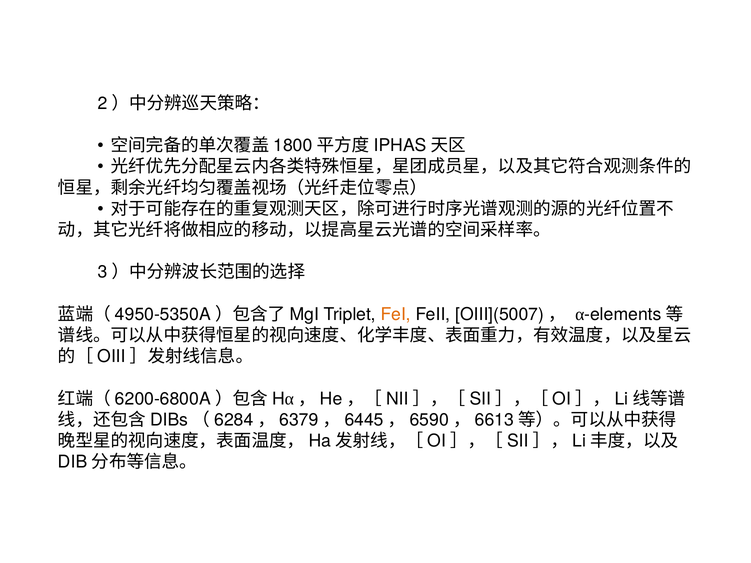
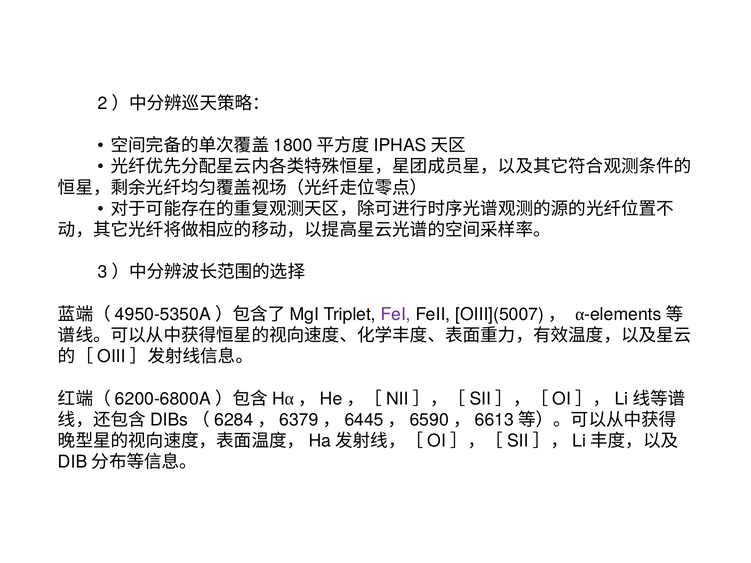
FeI colour: orange -> purple (396, 315)
